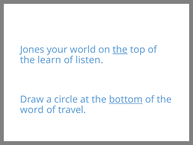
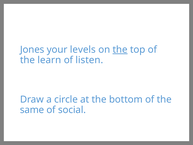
world: world -> levels (83, 50)
bottom underline: present -> none (126, 99)
word: word -> same (32, 110)
travel: travel -> social (72, 110)
